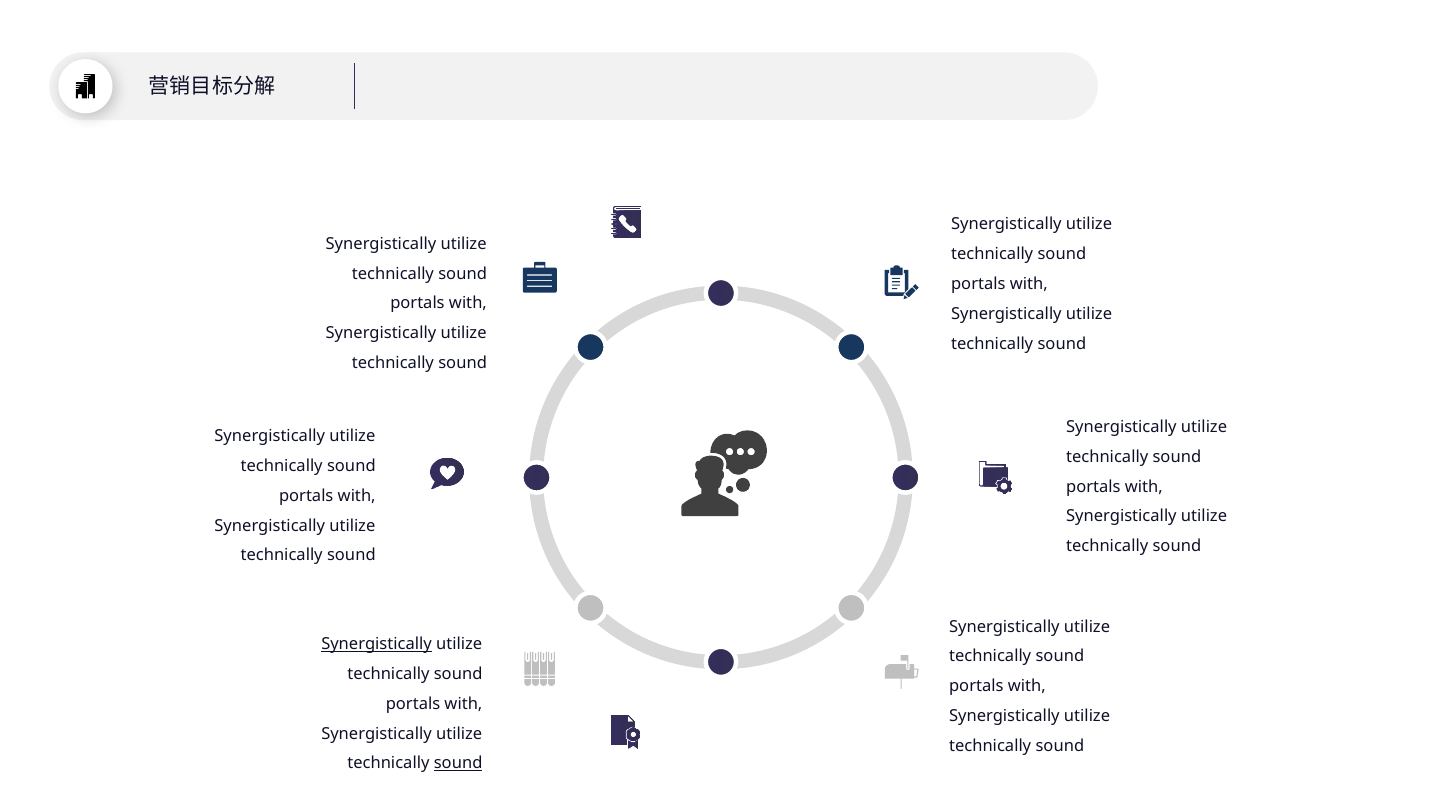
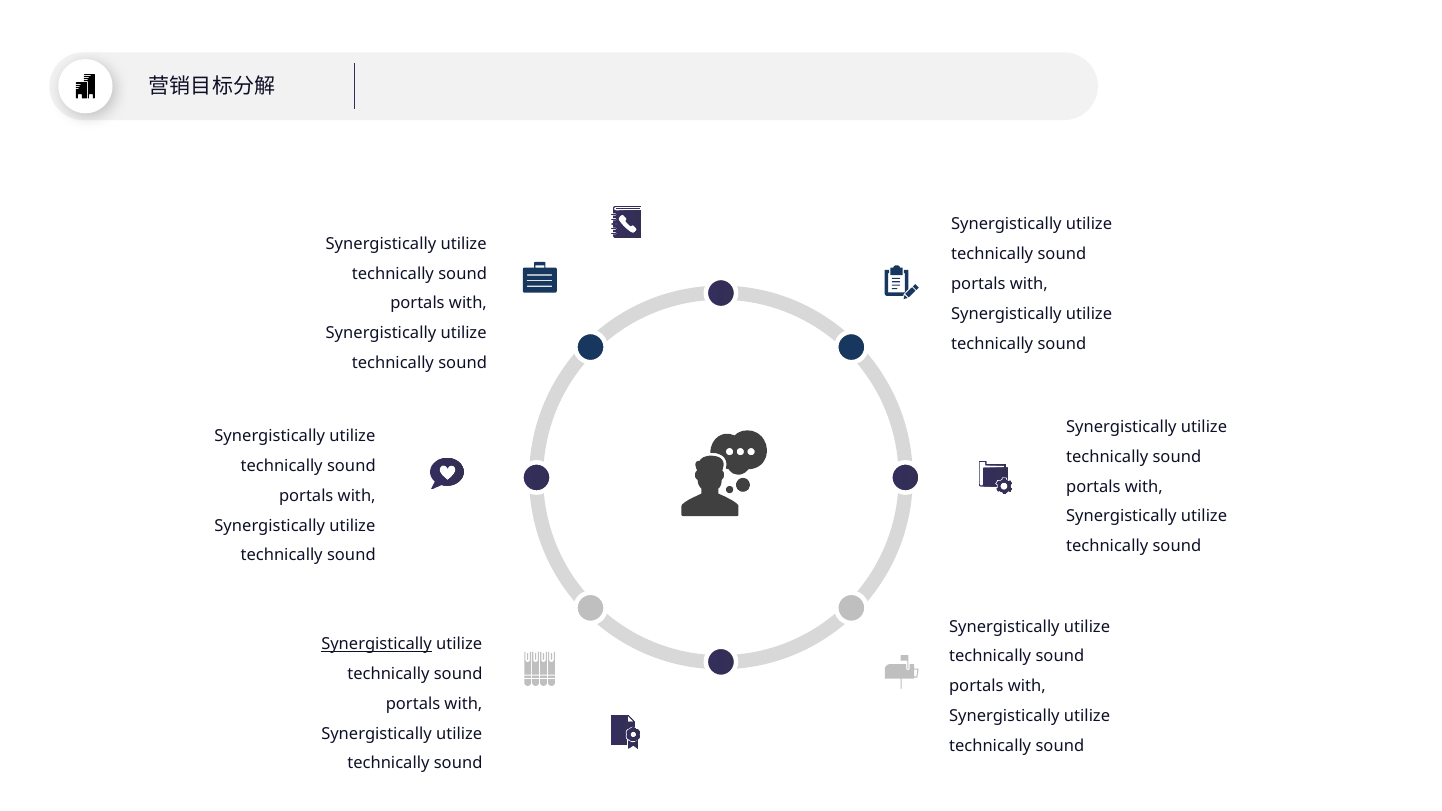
sound underline: present -> none (458, 763)
